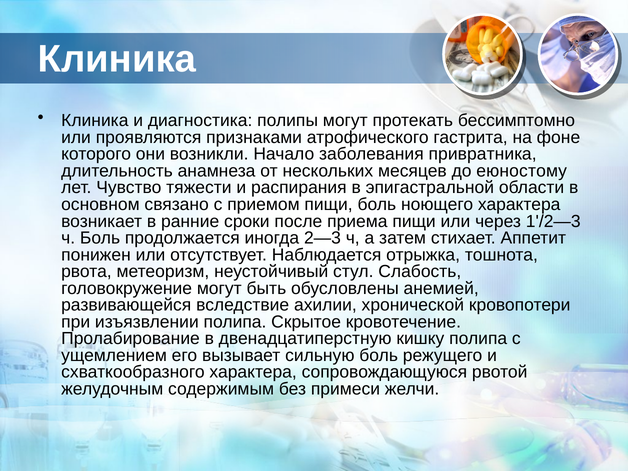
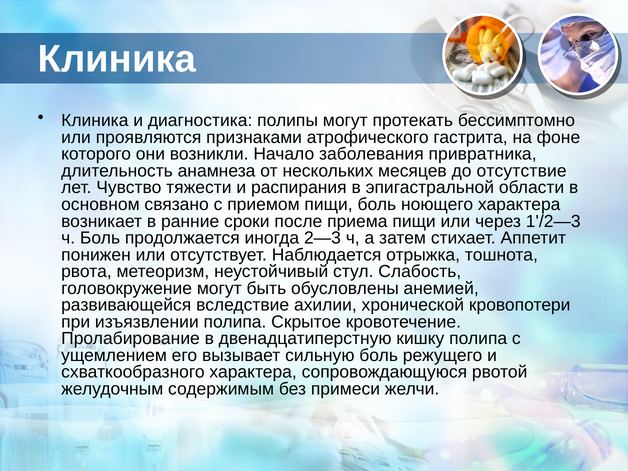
еюностому: еюностому -> отсутствие (522, 171)
